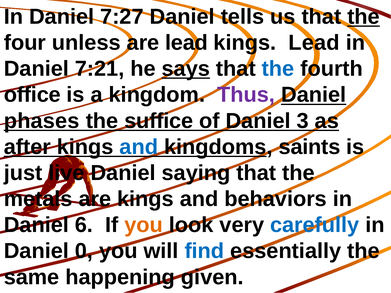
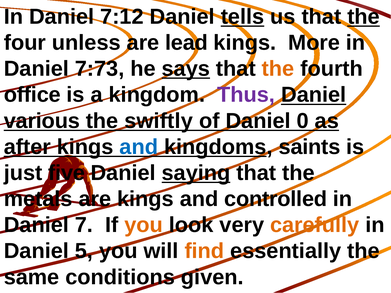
7:27: 7:27 -> 7:12 (122, 17)
tells underline: none -> present (242, 17)
kings Lead: Lead -> More (314, 43)
7:21: 7:21 -> 7:73 (100, 69)
the colour: blue -> orange (278, 69)
phases: phases -> various (42, 121)
suffice: suffice -> swiftly (159, 121)
3: 3 -> 0 (303, 121)
live: live -> five (67, 173)
saying underline: none -> present (196, 173)
behaviors: behaviors -> controlled (276, 199)
6: 6 -> 7 (84, 225)
carefully colour: blue -> orange (315, 225)
0: 0 -> 5 (84, 251)
find colour: blue -> orange (204, 251)
happening: happening -> conditions (120, 277)
